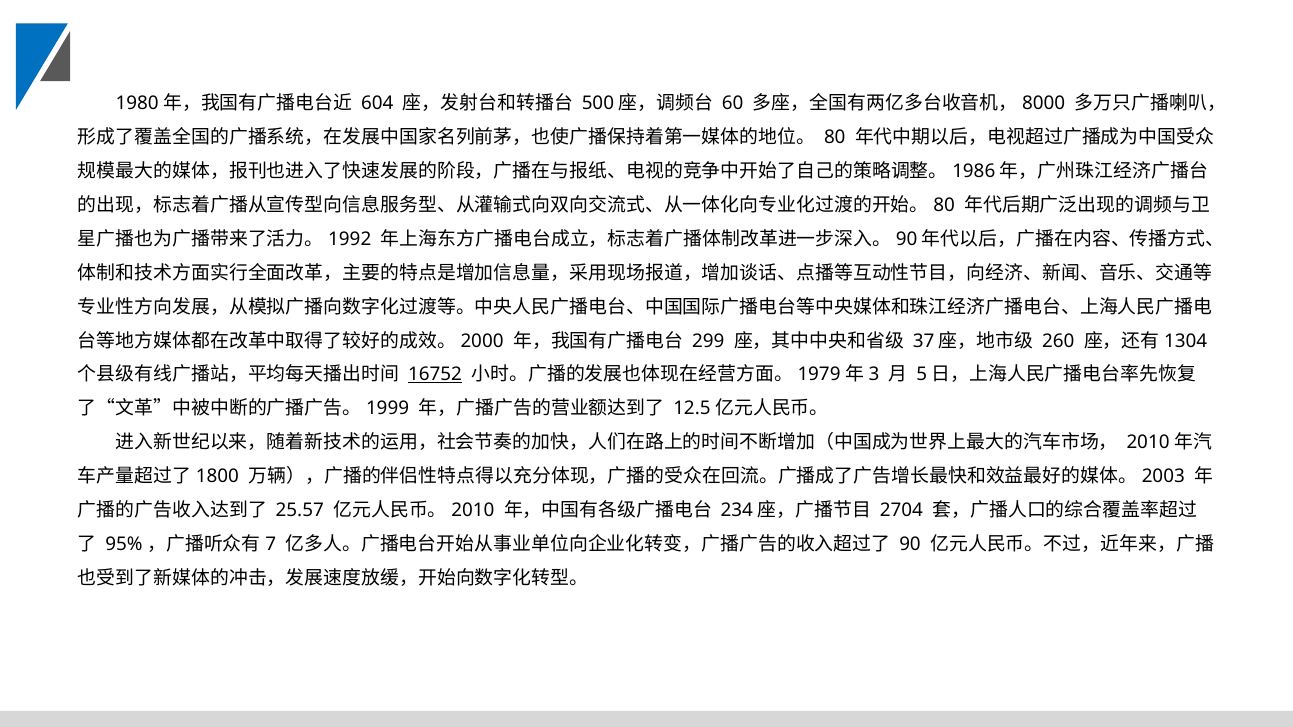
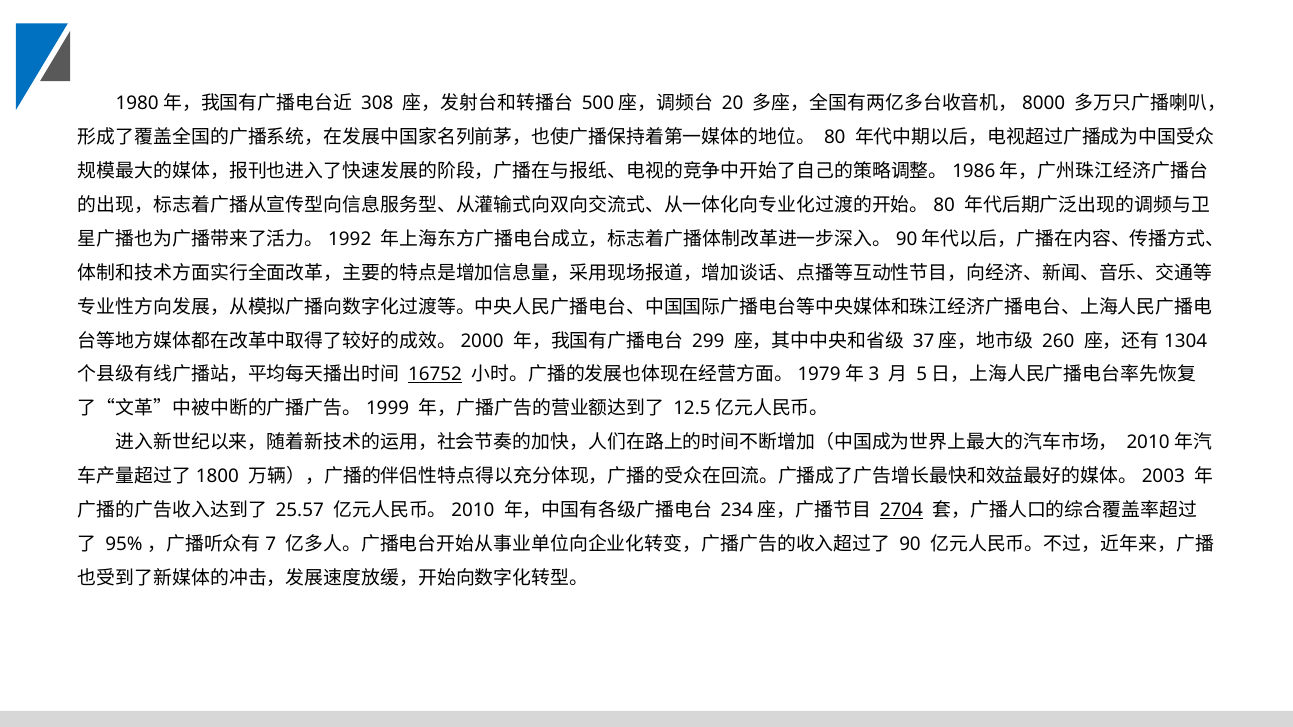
604: 604 -> 308 (377, 103)
60: 60 -> 20 (733, 103)
2704 underline: none -> present (901, 511)
